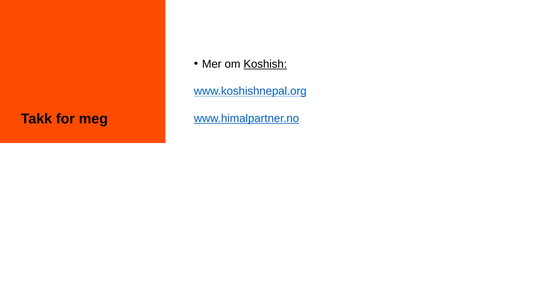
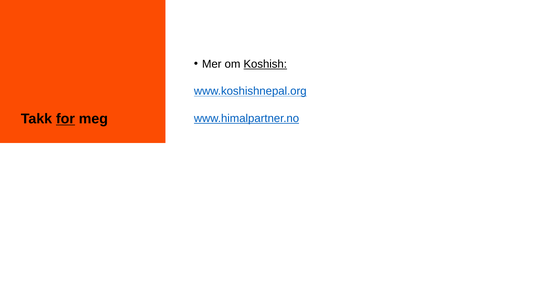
for underline: none -> present (65, 119)
